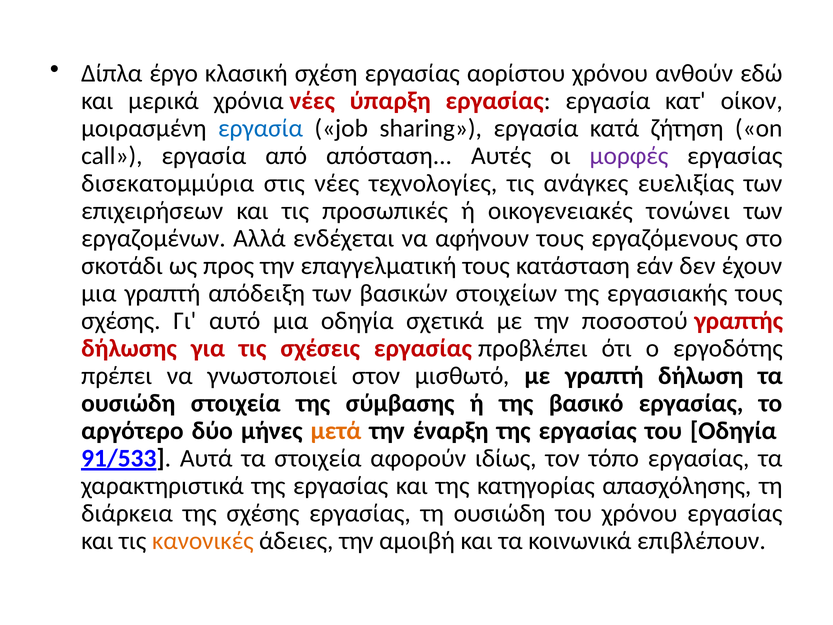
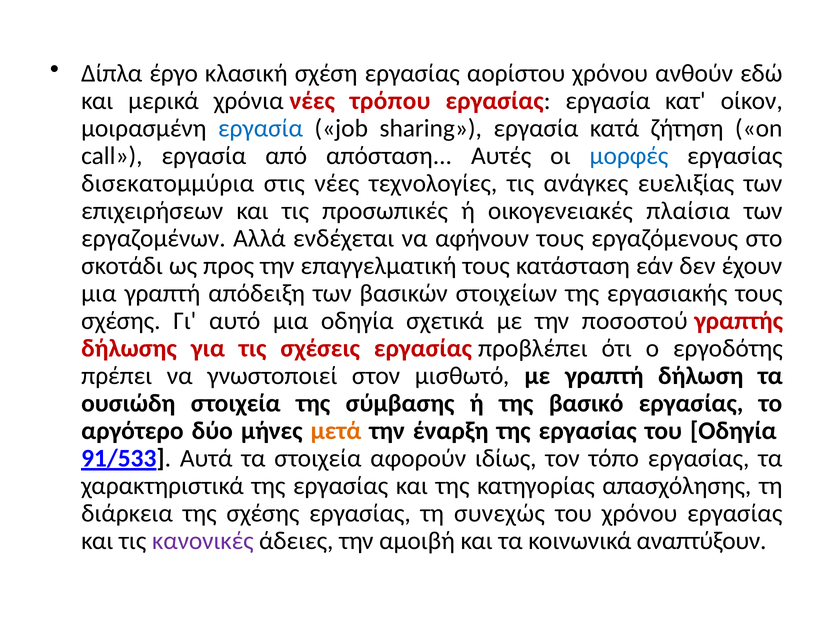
ύπαρξη: ύπαρξη -> τρόπου (390, 101)
μορφές colour: purple -> blue (629, 156)
τονώνει: τονώνει -> πλαίσια (688, 211)
τη ουσιώδη: ουσιώδη -> συνεχώς (499, 513)
κανονικές colour: orange -> purple (203, 541)
επιβλέπουν: επιβλέπουν -> αναπτύξουν (702, 541)
